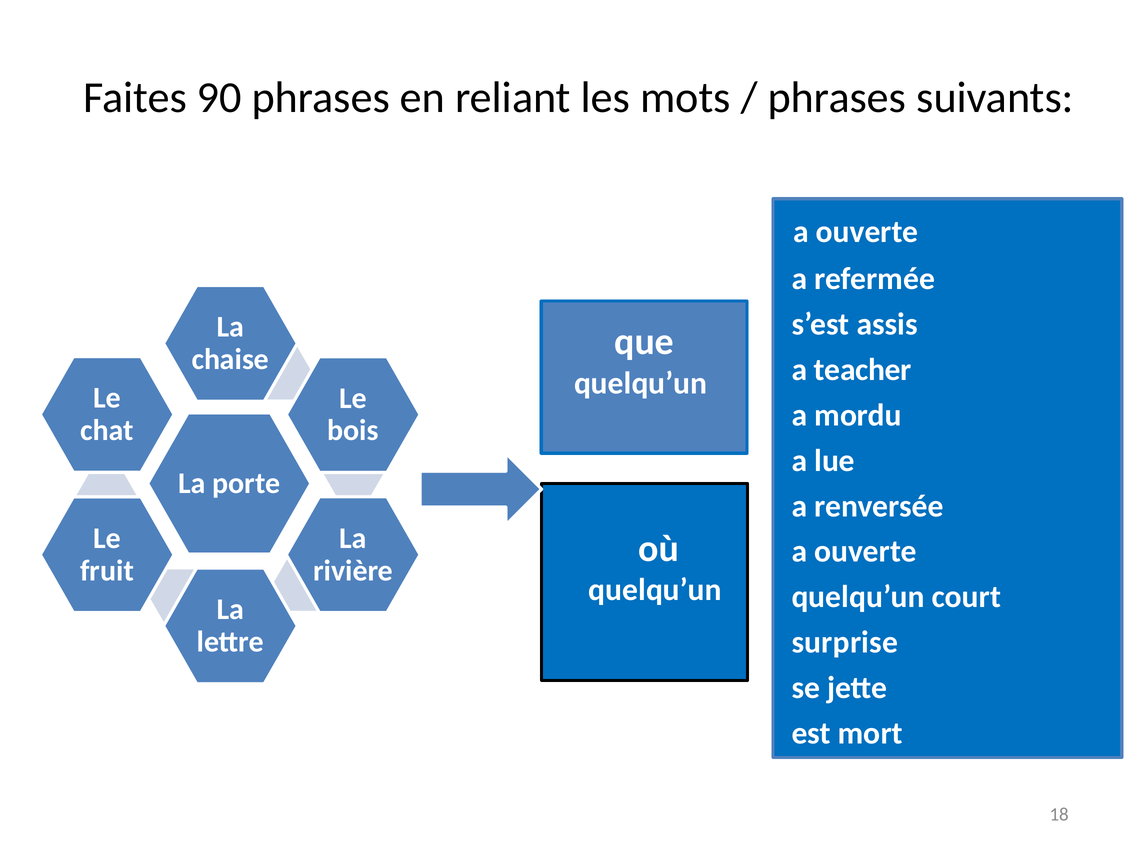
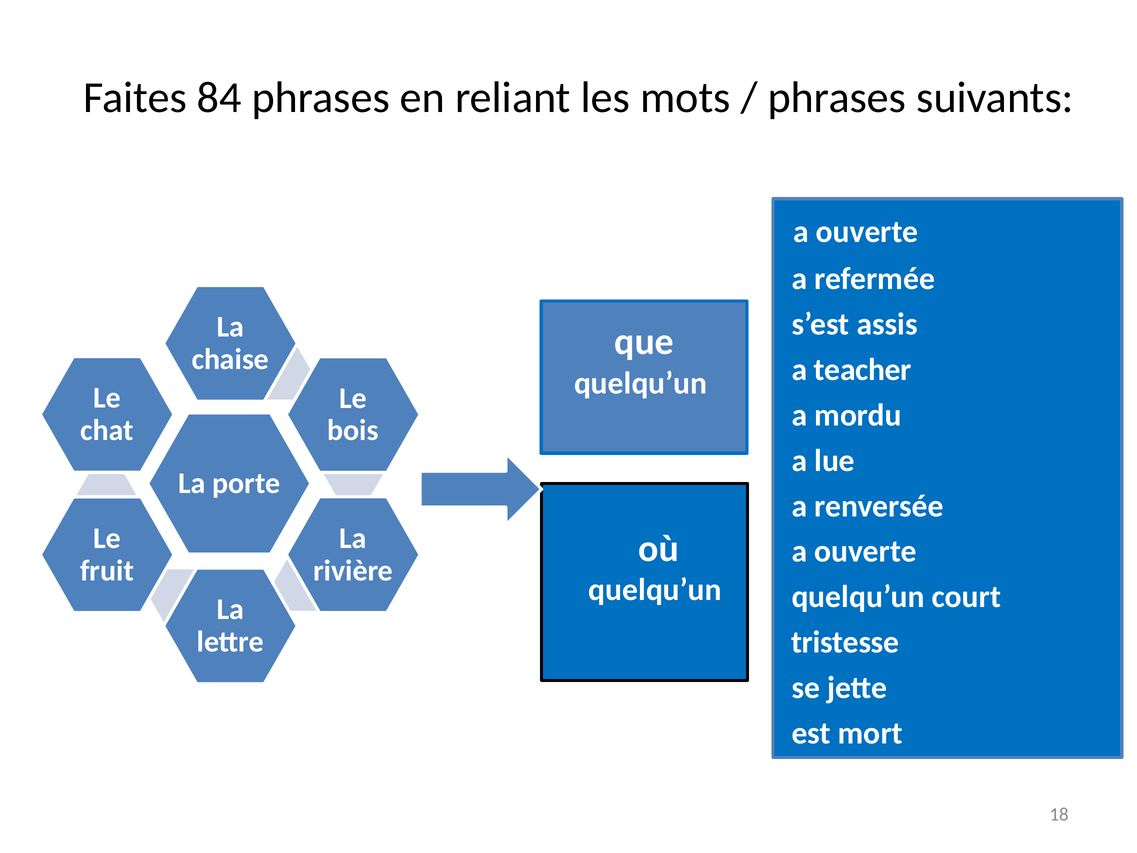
90: 90 -> 84 (219, 98)
surprise: surprise -> tristesse (845, 642)
